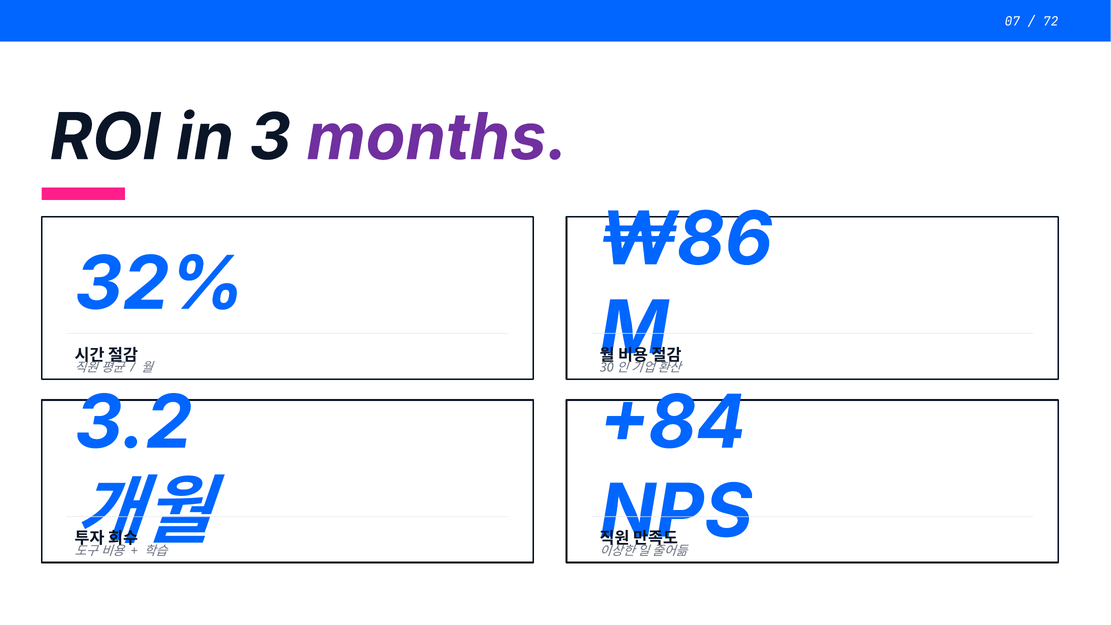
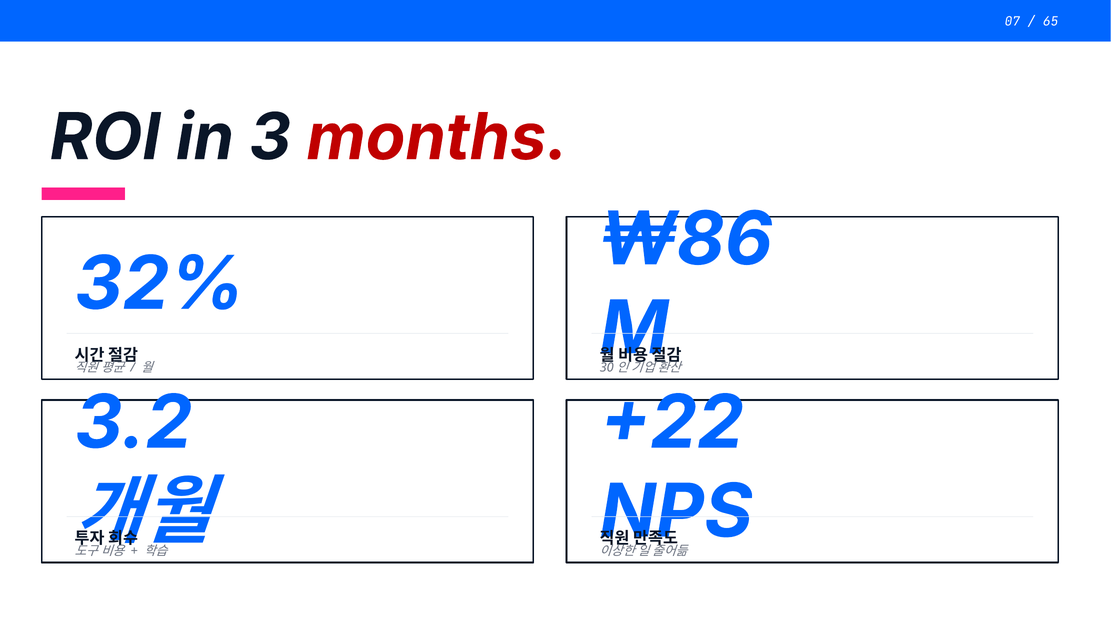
72: 72 -> 65 (1051, 22)
months colour: purple -> red (437, 138)
+84: +84 -> +22 (672, 423)
